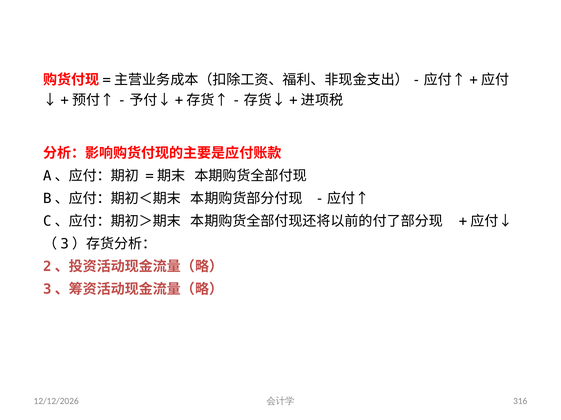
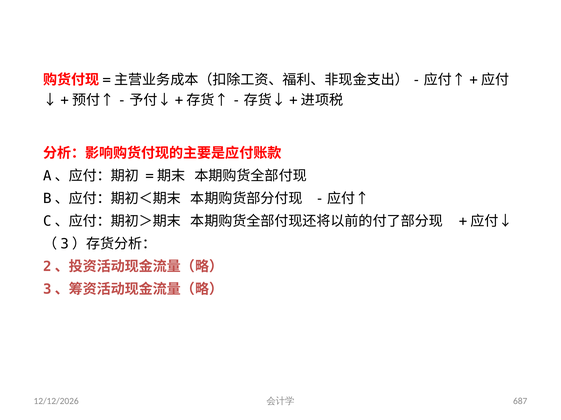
316: 316 -> 687 (520, 402)
